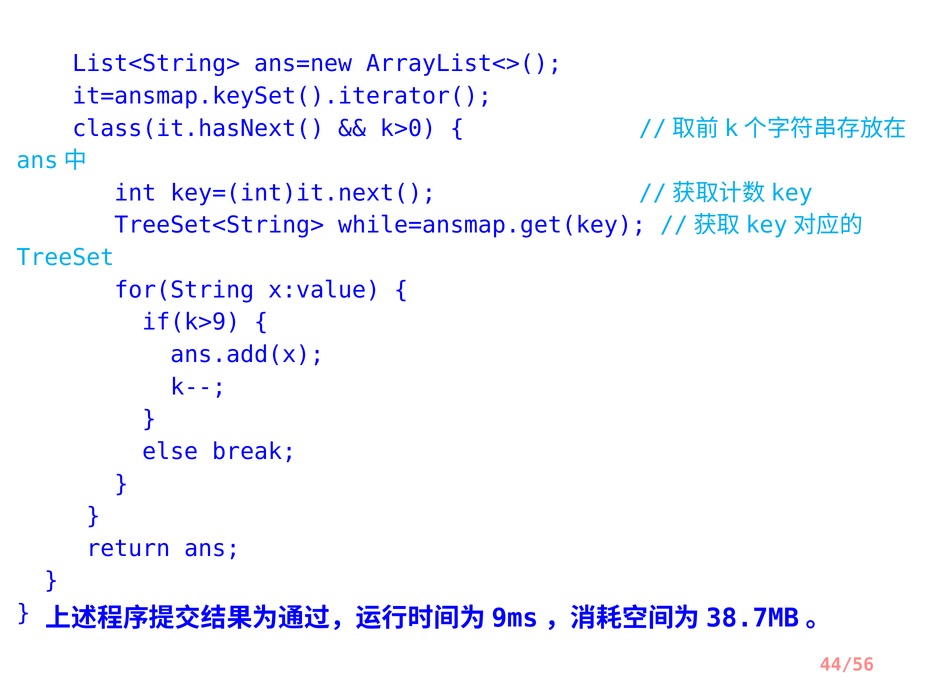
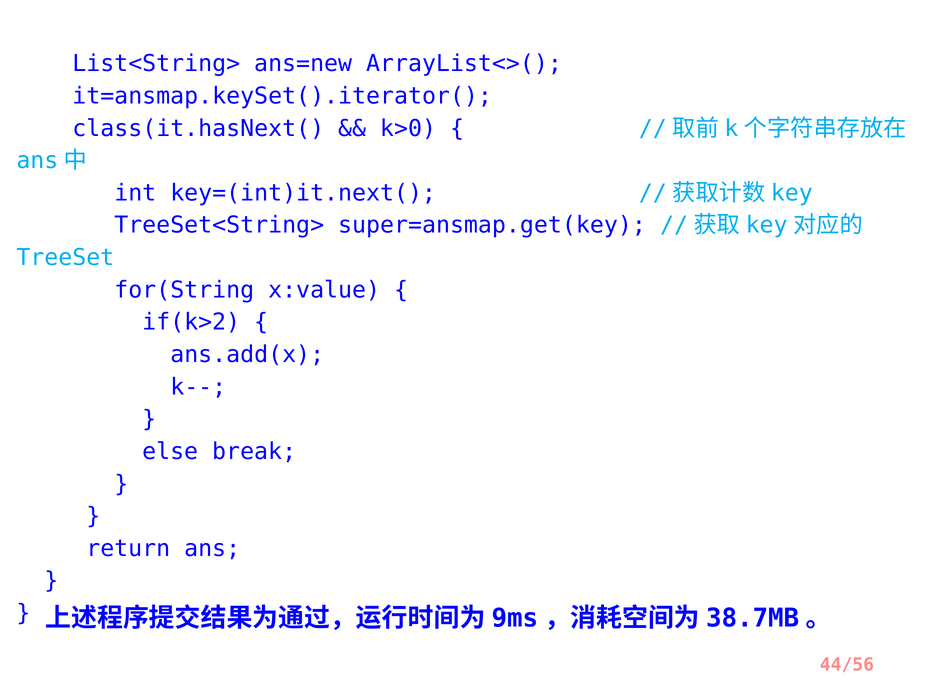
while=ansmap.get(key: while=ansmap.get(key -> super=ansmap.get(key (492, 225)
if(k>9: if(k>9 -> if(k>2 (191, 322)
